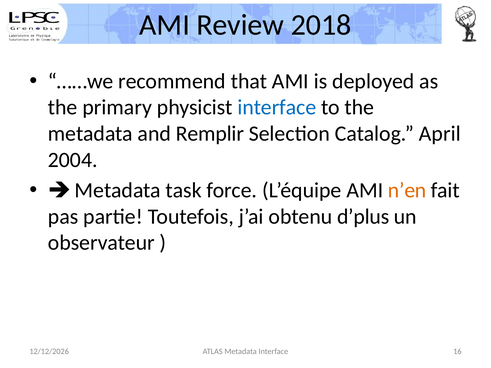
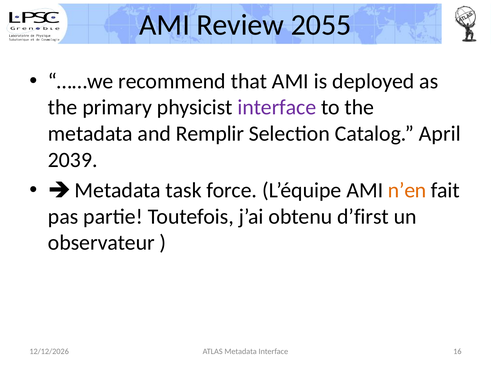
2018: 2018 -> 2055 (321, 25)
interface colour: blue -> purple (277, 108)
2004: 2004 -> 2039 (73, 160)
d’plus: d’plus -> d’first (363, 217)
